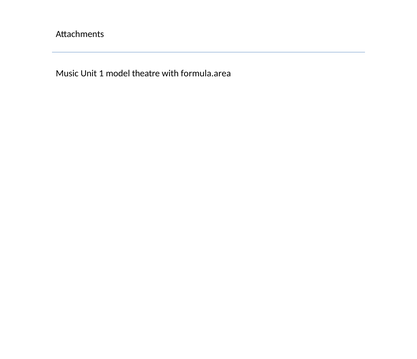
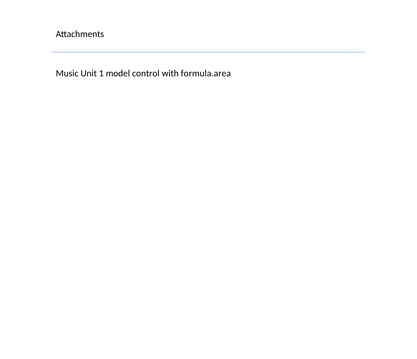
theatre: theatre -> control (146, 73)
